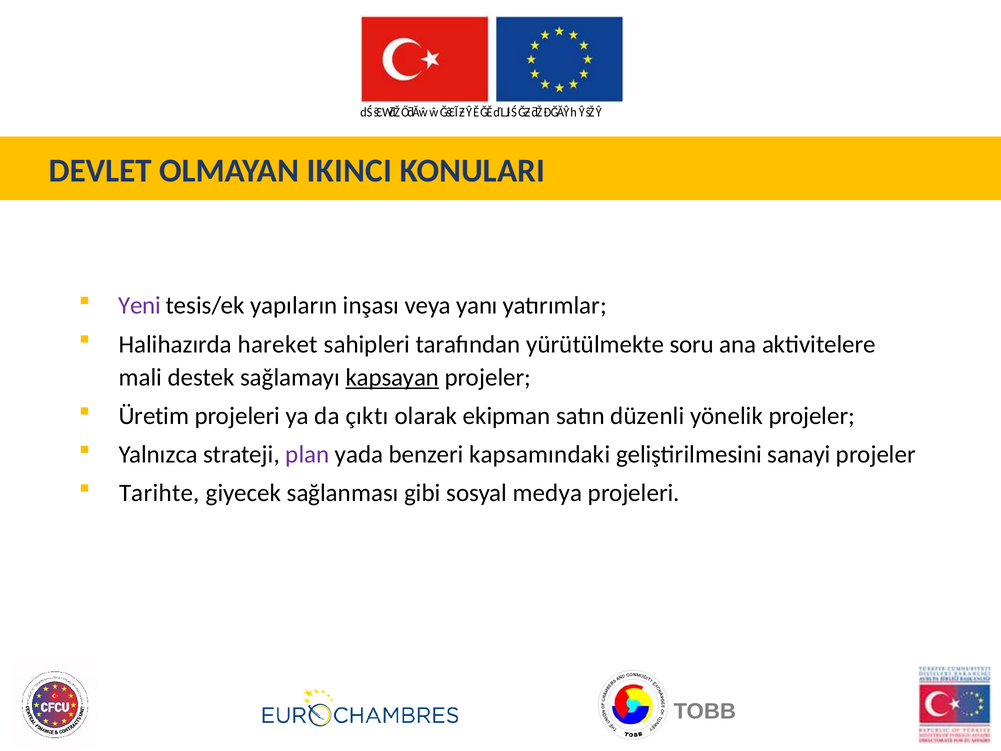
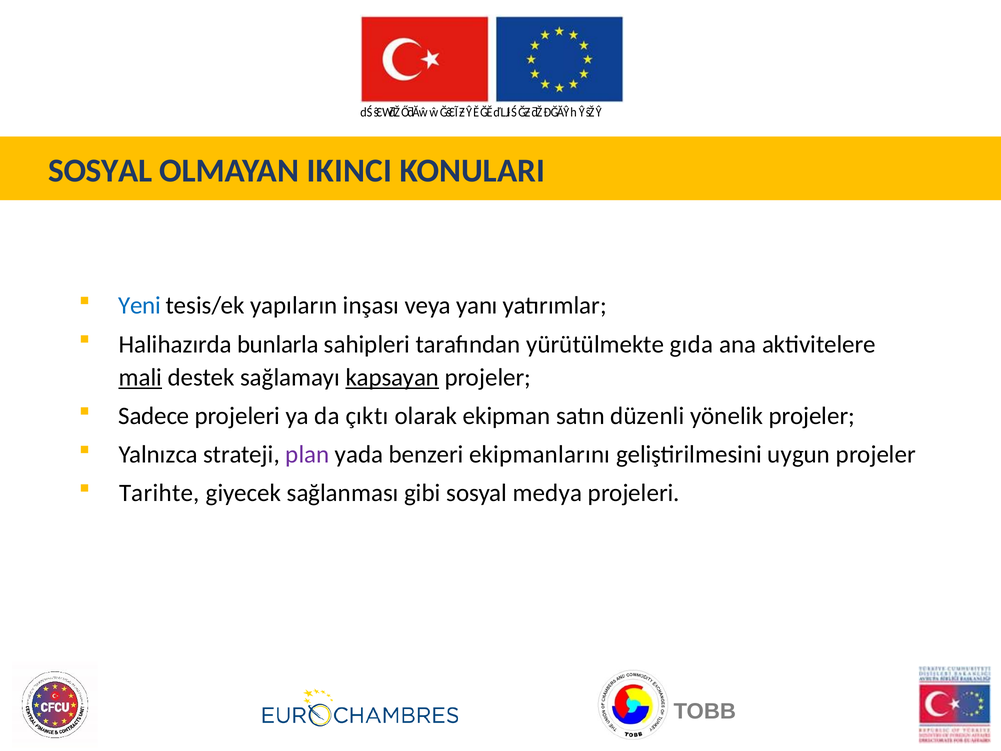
DEVLET: DEVLET -> SOSYAL (100, 171)
Yeni colour: purple -> blue (140, 306)
hareket: hareket -> bunlarla (278, 344)
soru: soru -> gıda (691, 344)
mali underline: none -> present (140, 377)
Üretim: Üretim -> Sadece (154, 416)
kapsamındaki: kapsamındaki -> ekipmanlarını (540, 454)
sanayi: sanayi -> uygun (799, 454)
